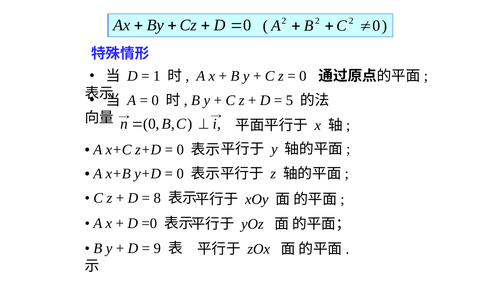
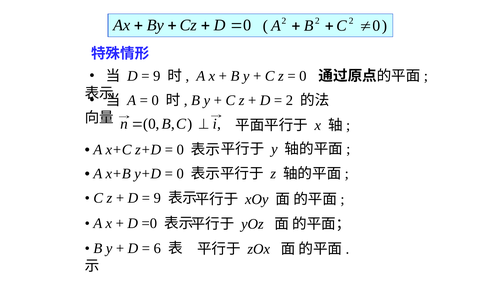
1: 1 -> 9 (157, 76)
5: 5 -> 2 (289, 100)
8: 8 -> 9 (157, 198)
9: 9 -> 6 (157, 248)
